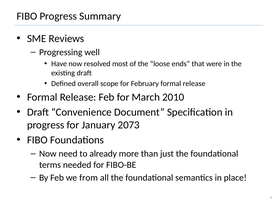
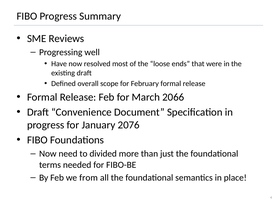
2010: 2010 -> 2066 (173, 97)
2073: 2073 -> 2076 (129, 125)
already: already -> divided (103, 154)
